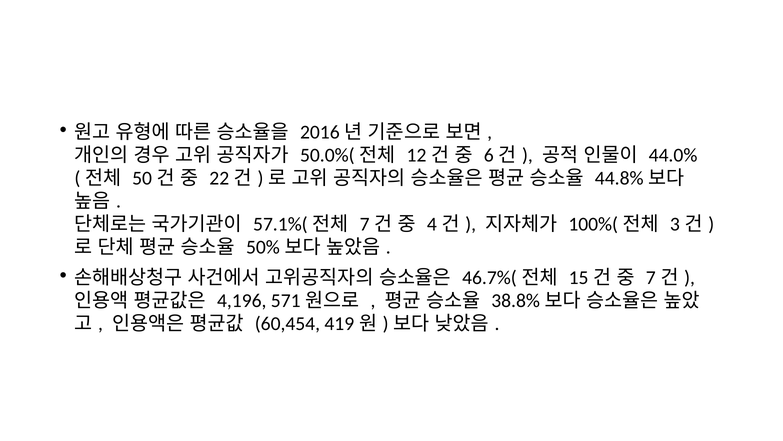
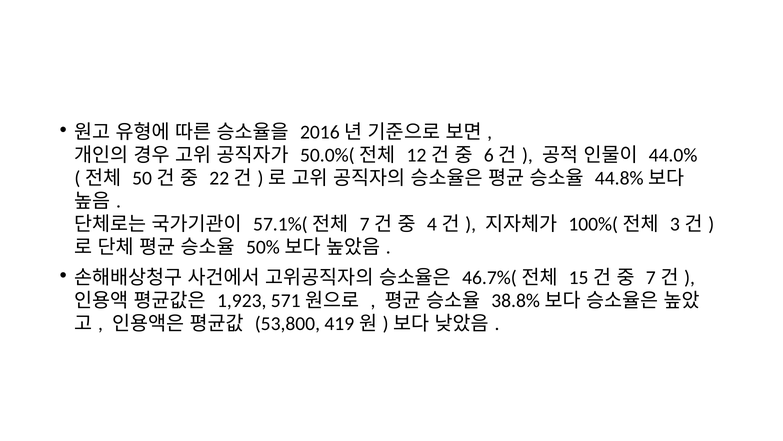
4,196: 4,196 -> 1,923 (242, 300)
60,454: 60,454 -> 53,800 (287, 323)
